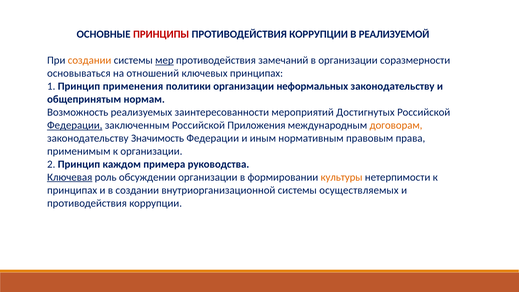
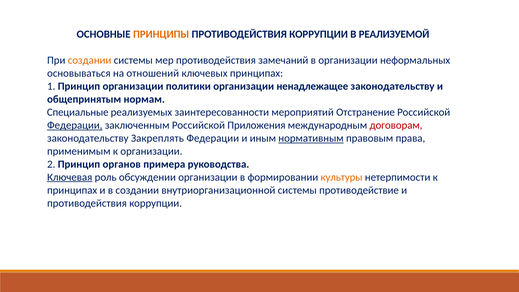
ПРИНЦИПЫ colour: red -> orange (161, 34)
мер underline: present -> none (164, 60)
соразмерности: соразмерности -> неформальных (415, 60)
Принцип применения: применения -> организации (133, 86)
неформальных: неформальных -> ненадлежащее (312, 86)
Возможность: Возможность -> Специальные (78, 112)
Достигнутых: Достигнутых -> Отстранение (366, 112)
договорам colour: orange -> red (396, 125)
Значимость: Значимость -> Закреплять (157, 138)
нормативным underline: none -> present (311, 138)
каждом: каждом -> органов (122, 164)
осуществляемых: осуществляемых -> противодействие (359, 190)
